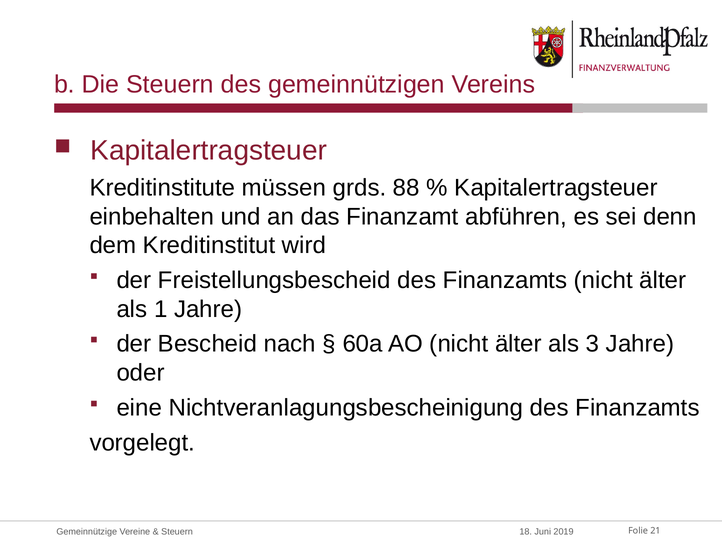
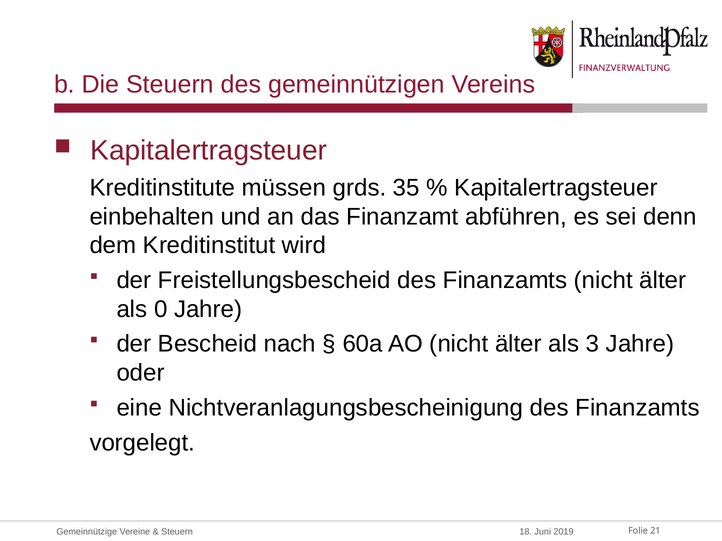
88: 88 -> 35 (406, 188)
1: 1 -> 0 (161, 309)
